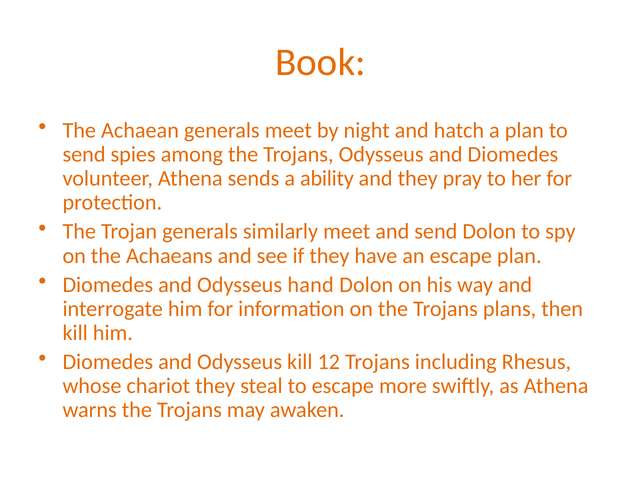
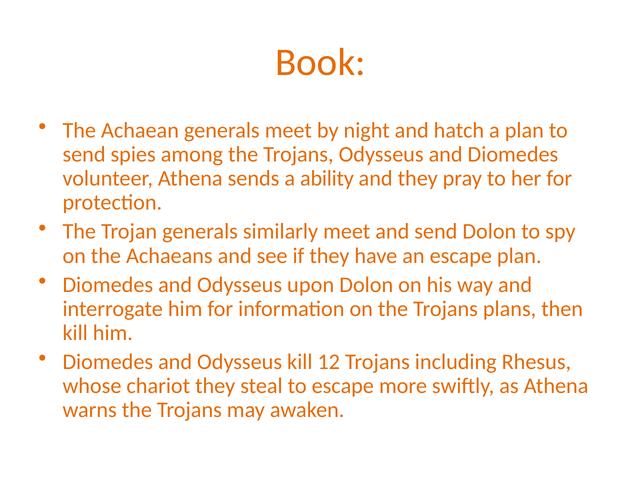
hand: hand -> upon (311, 285)
